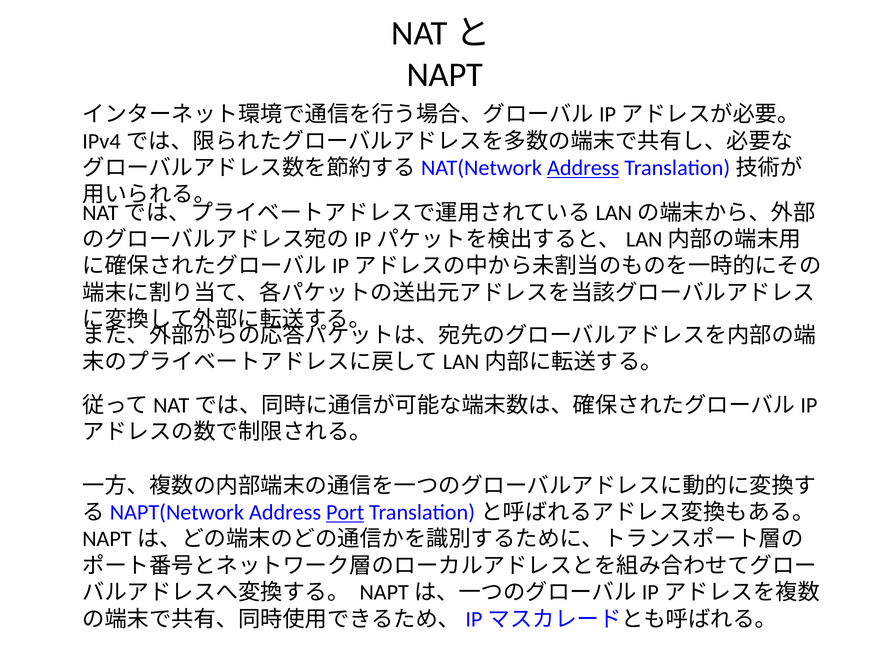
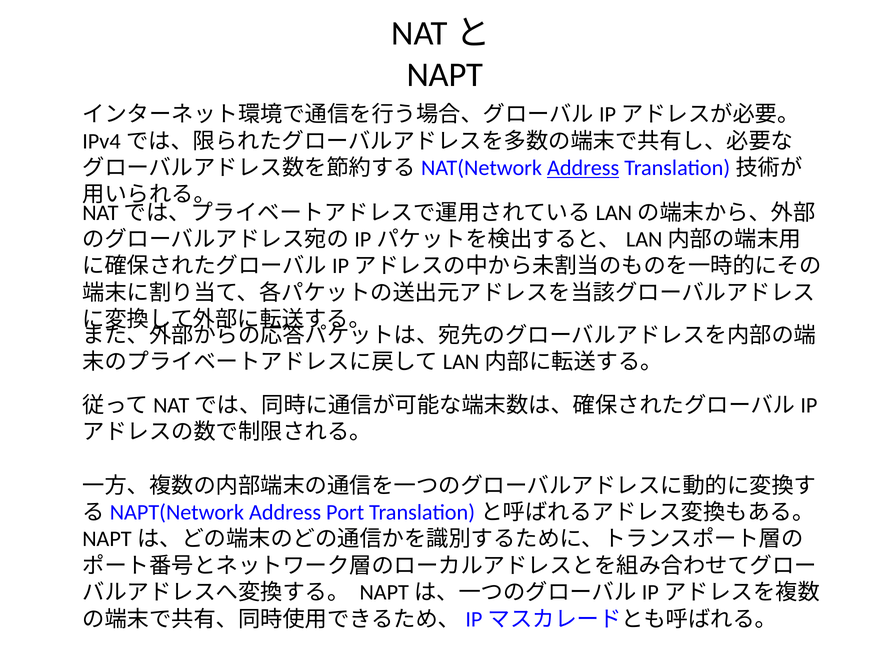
Port underline: present -> none (345, 513)
